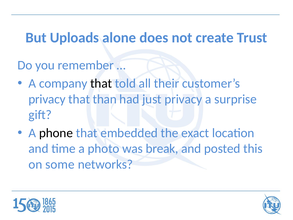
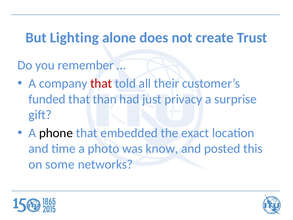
Uploads: Uploads -> Lighting (74, 38)
that colour: black -> red (101, 83)
privacy: privacy -> funded (47, 99)
break: break -> know (162, 149)
